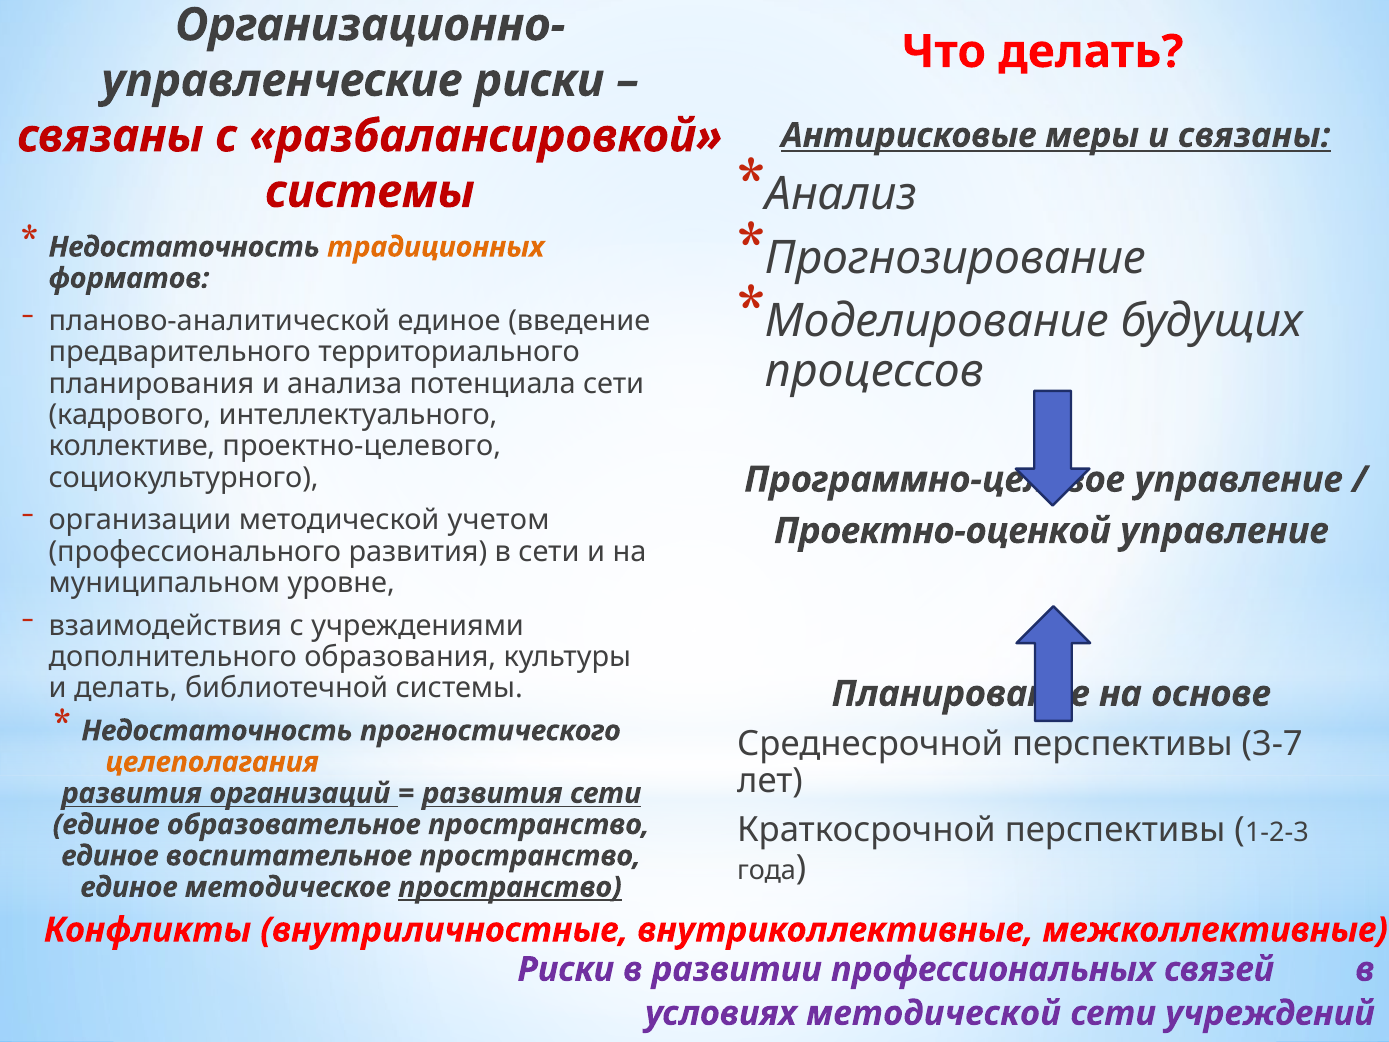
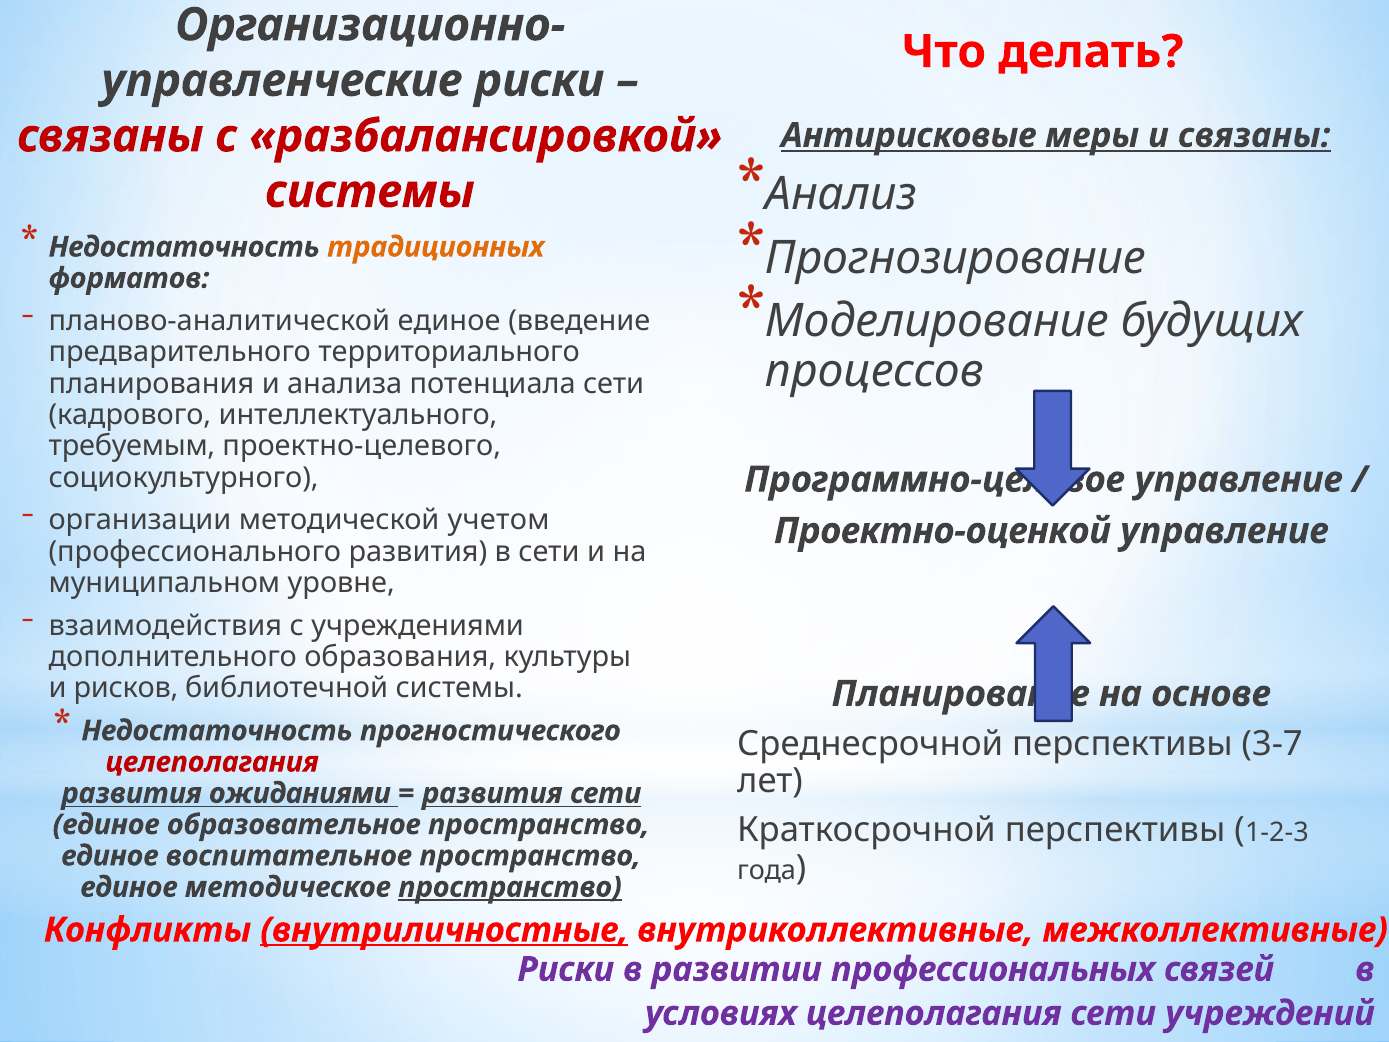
коллективе: коллективе -> требуемым (132, 446)
и делать: делать -> рисков (126, 688)
целеполагания colour: orange -> red (212, 762)
организаций: организаций -> ожиданиями (300, 793)
внутриличностные underline: none -> present (444, 930)
условиях методической: методической -> целеполагания (934, 1013)
